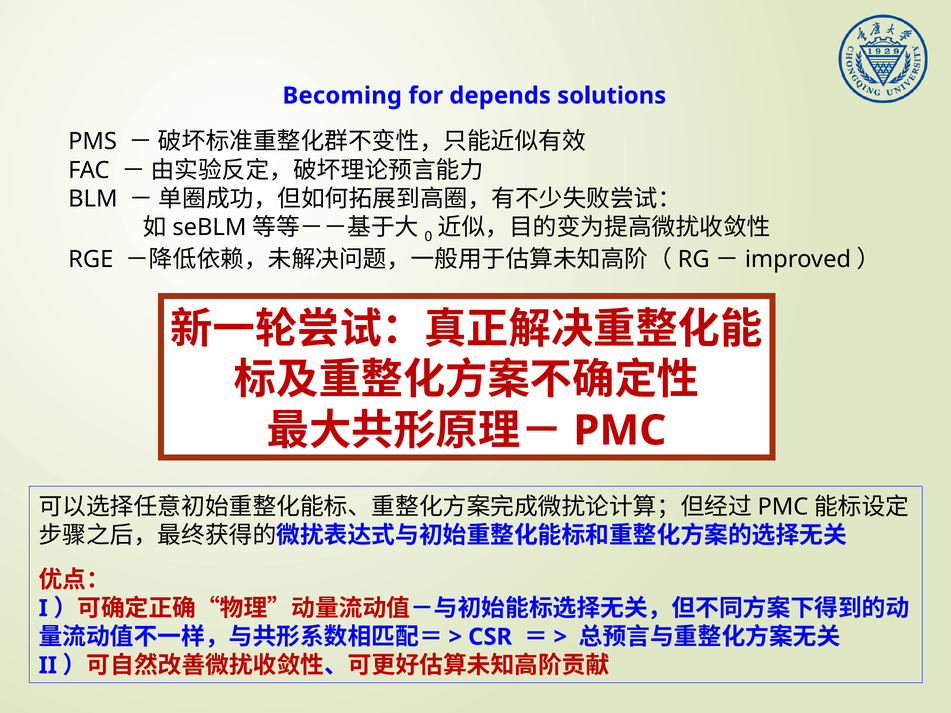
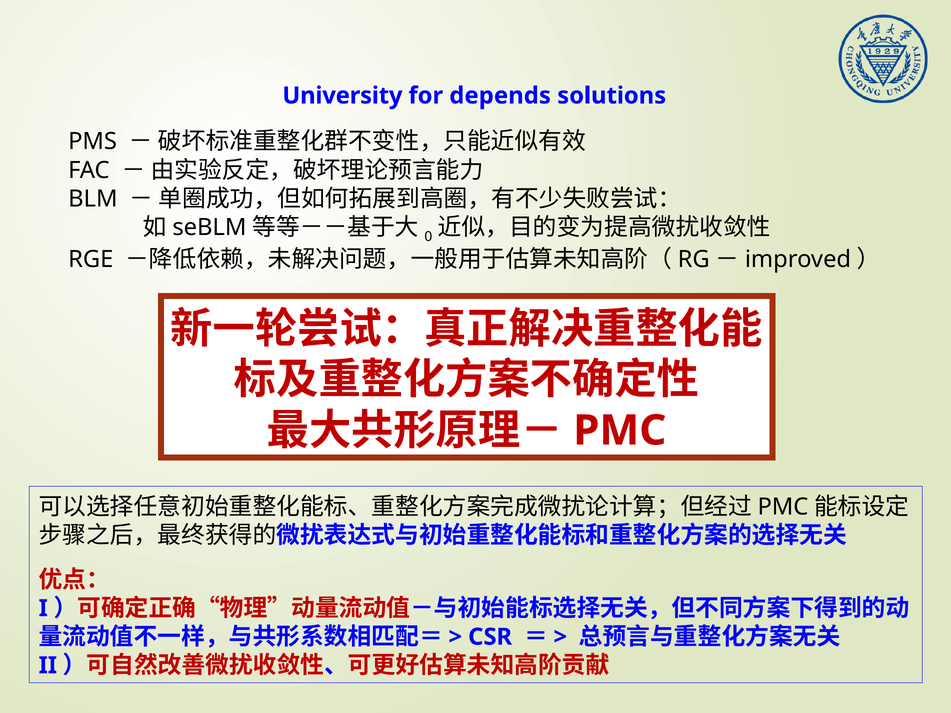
Becoming: Becoming -> University (342, 96)
